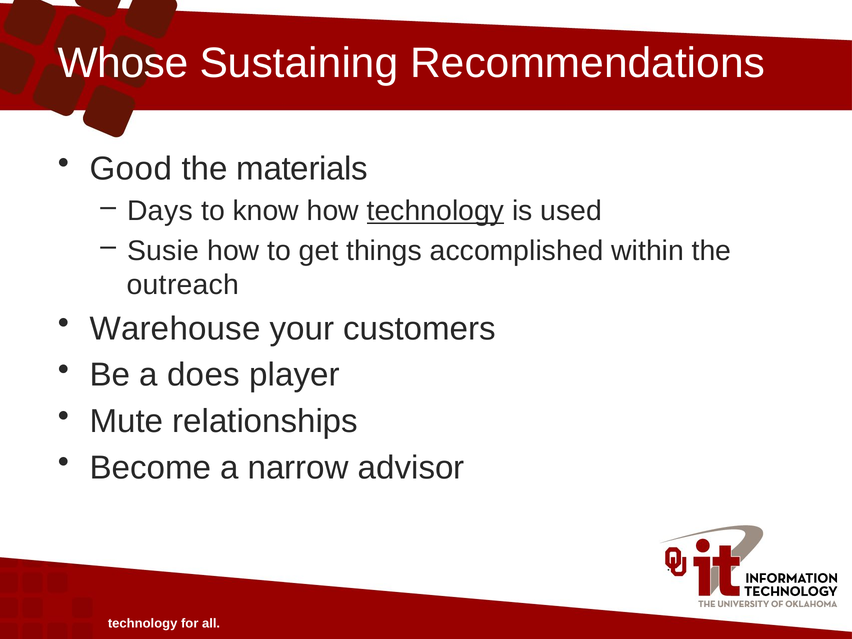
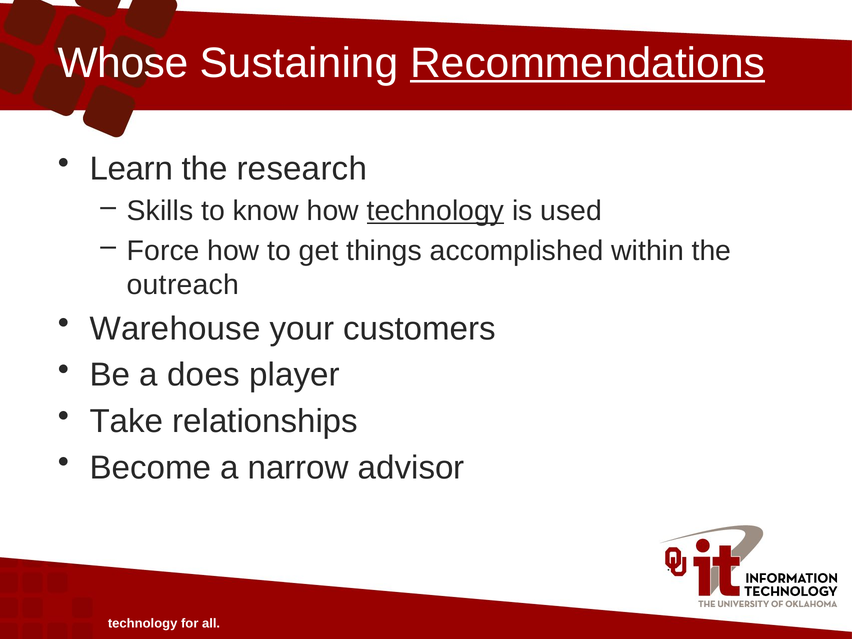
Recommendations underline: none -> present (588, 63)
Good: Good -> Learn (131, 169)
materials: materials -> research (302, 169)
Days: Days -> Skills (160, 211)
Susie: Susie -> Force (163, 251)
Mute: Mute -> Take (126, 421)
